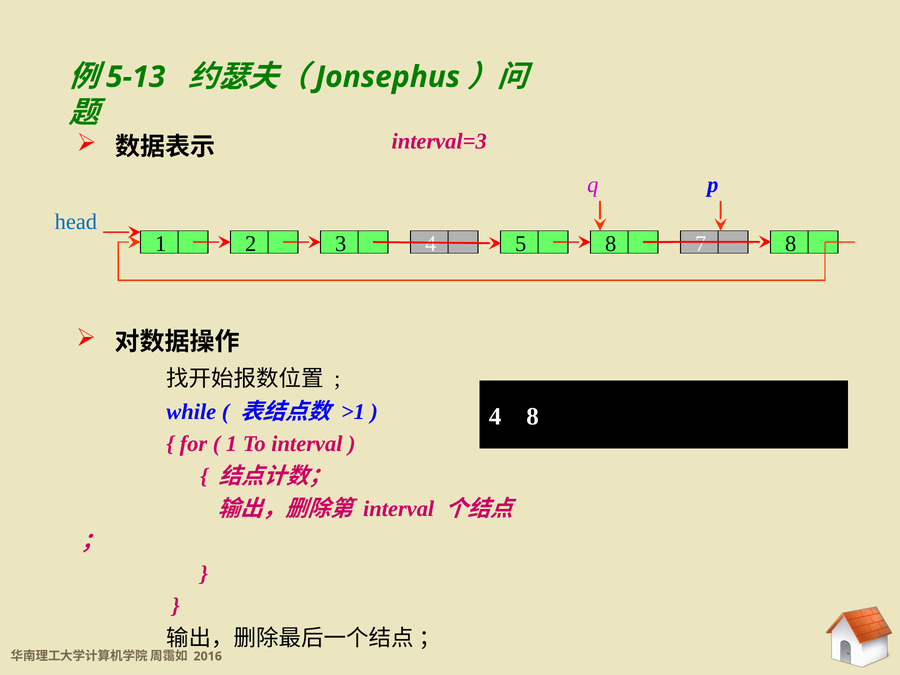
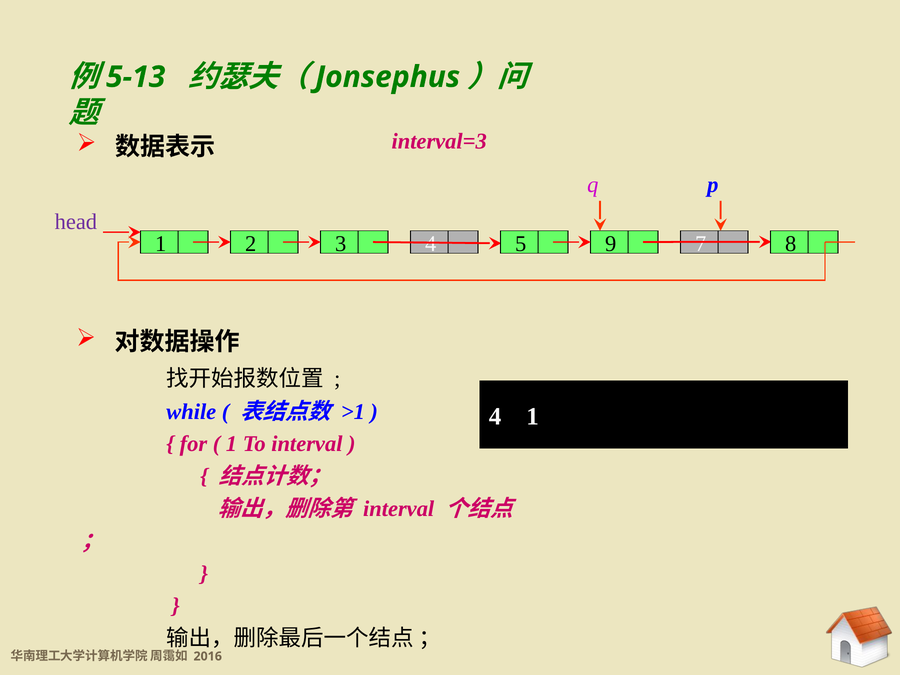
head colour: blue -> purple (76, 222)
4 5 8: 8 -> 9 (611, 244)
4 8: 8 -> 1 (533, 416)
